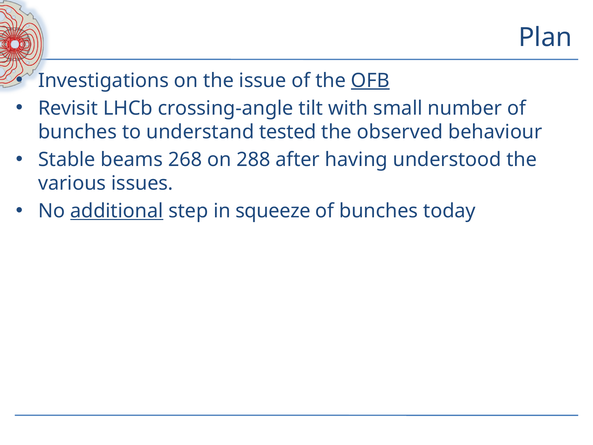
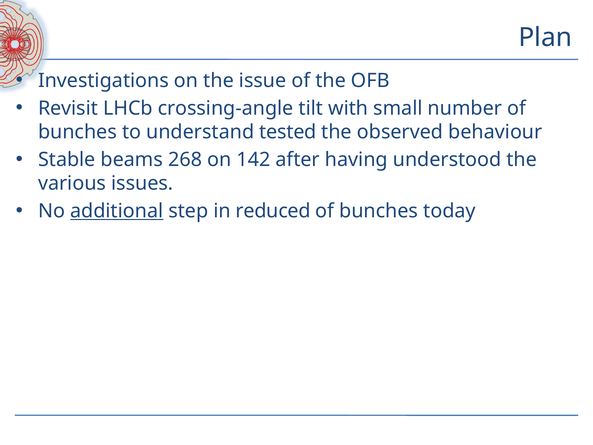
OFB underline: present -> none (370, 80)
288: 288 -> 142 (253, 160)
squeeze: squeeze -> reduced (273, 211)
